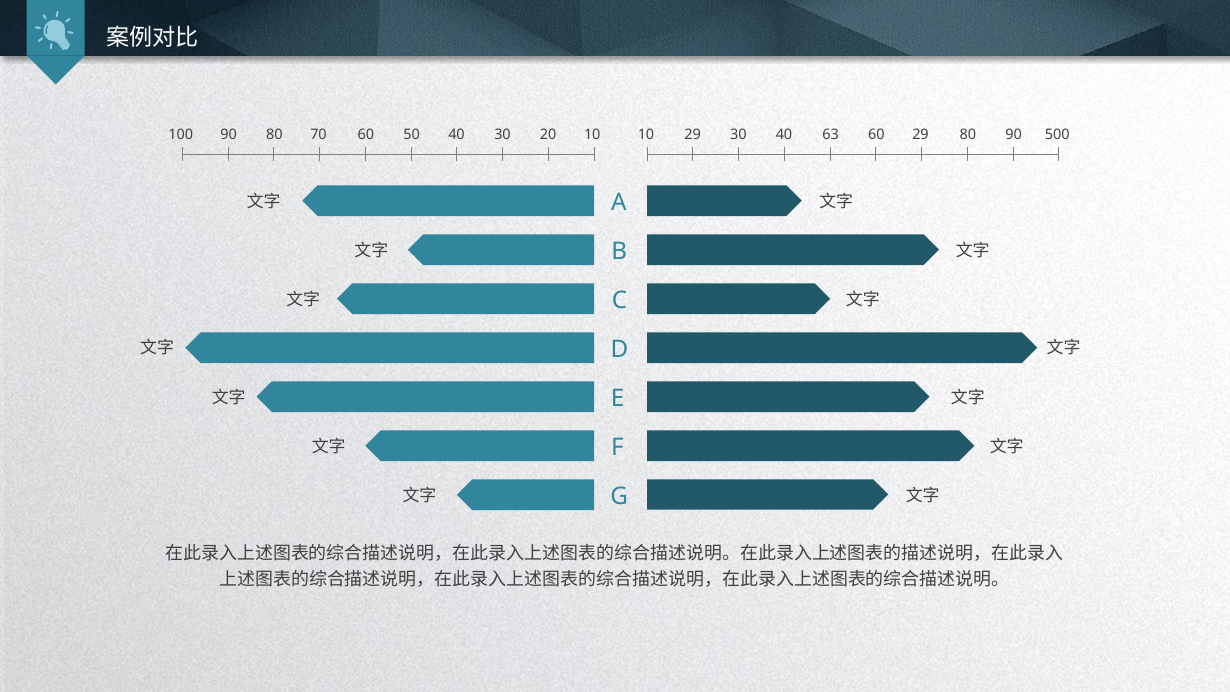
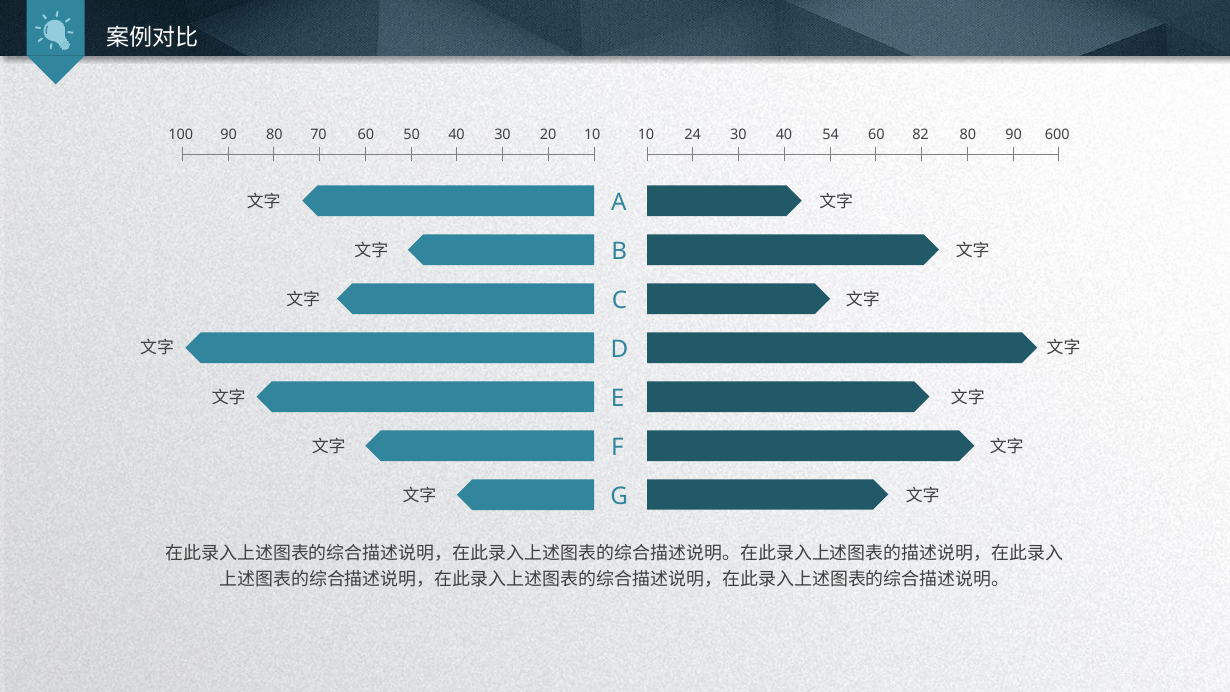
10 29: 29 -> 24 (693, 135)
63: 63 -> 54 (831, 135)
60 29: 29 -> 82 (921, 135)
500: 500 -> 600 (1057, 135)
